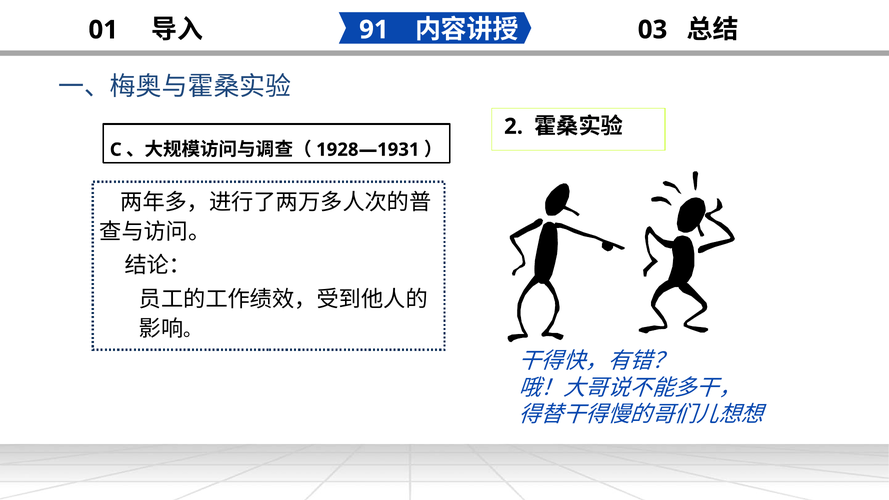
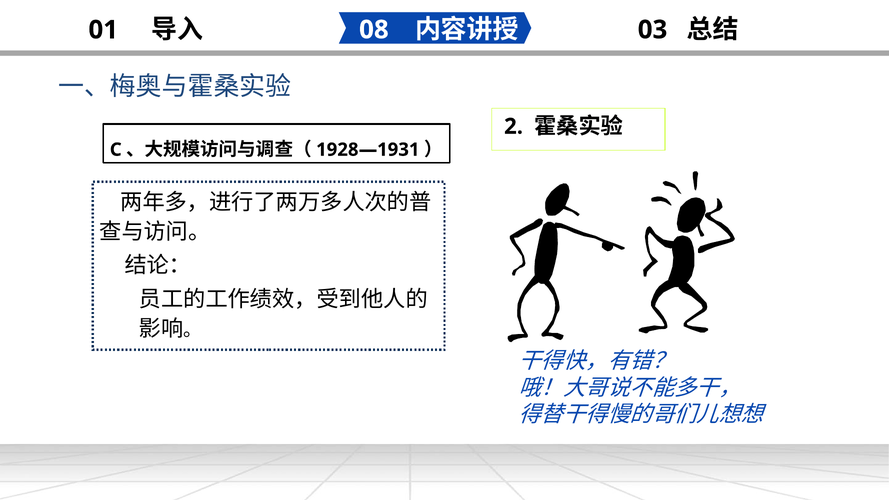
91: 91 -> 08 (374, 30)
